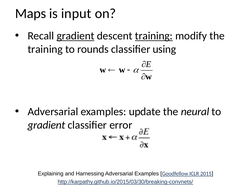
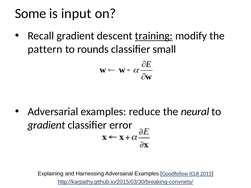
Maps: Maps -> Some (31, 14)
gradient underline: present -> none (76, 36)
training: training -> pattern (45, 49)
using: using -> small (164, 49)
update: update -> reduce (145, 112)
